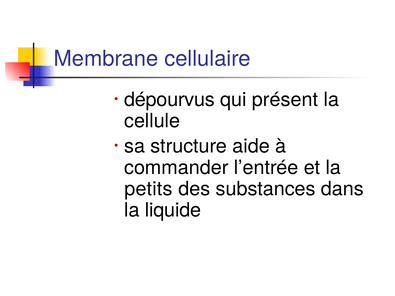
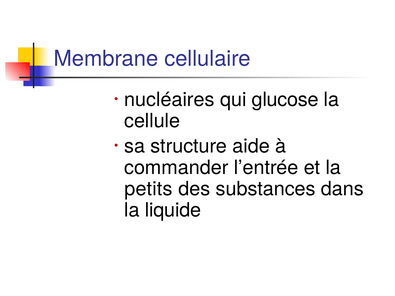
dépourvus: dépourvus -> nucléaires (169, 100)
présent: présent -> glucose (285, 100)
